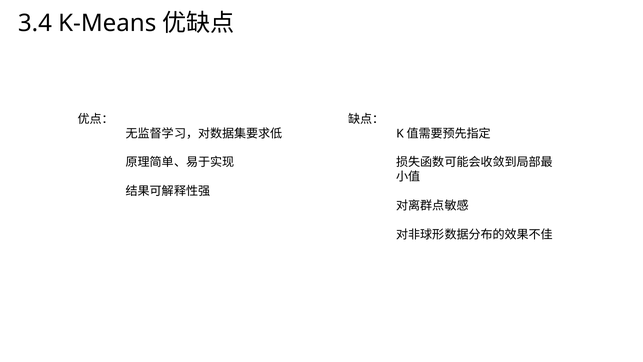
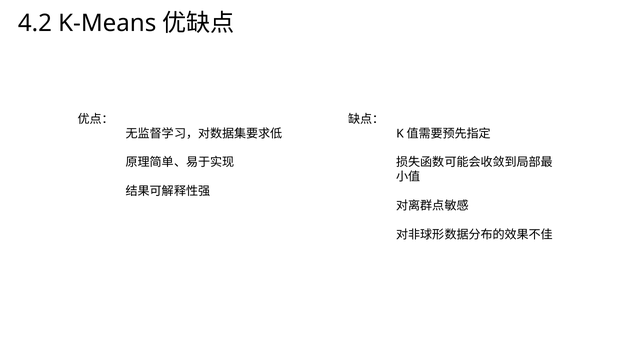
3.4: 3.4 -> 4.2 (35, 23)
